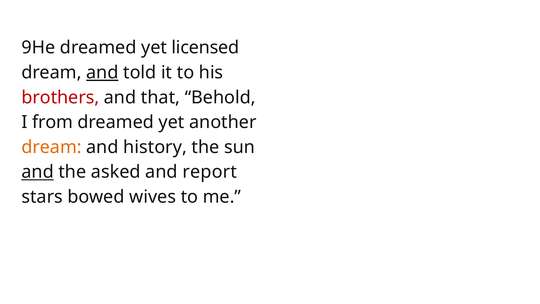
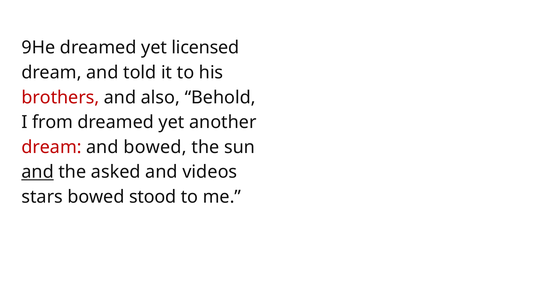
and underline: present -> none (102, 72)
that: that -> also (160, 97)
dream colour: orange -> red (52, 147)
and history: history -> bowed (155, 147)
report: report -> videos (210, 172)
wives: wives -> stood (153, 197)
